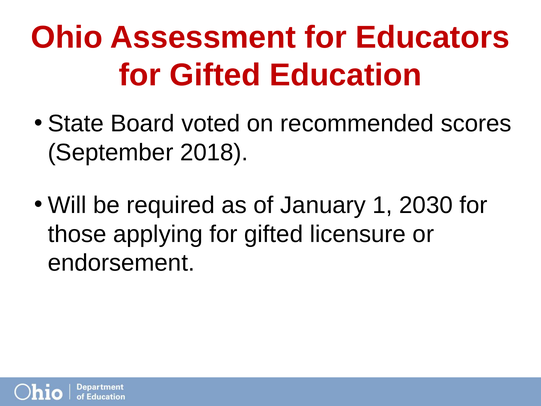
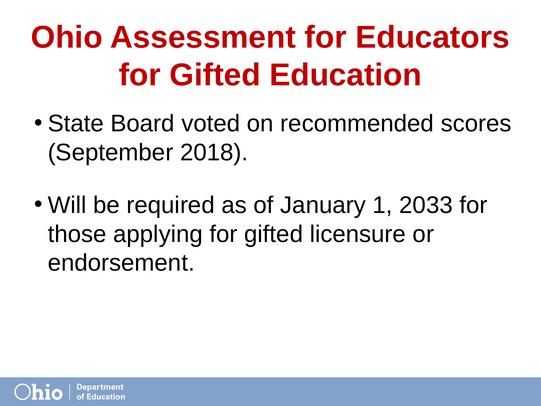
2030: 2030 -> 2033 (426, 205)
